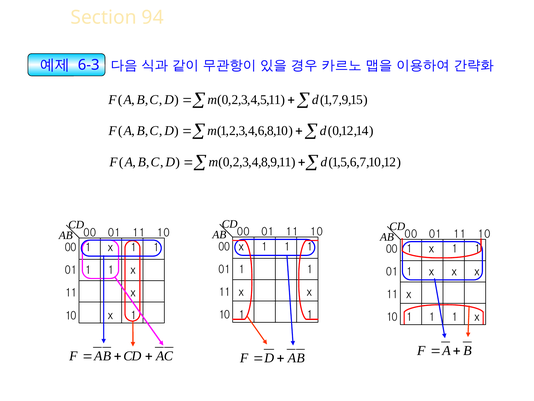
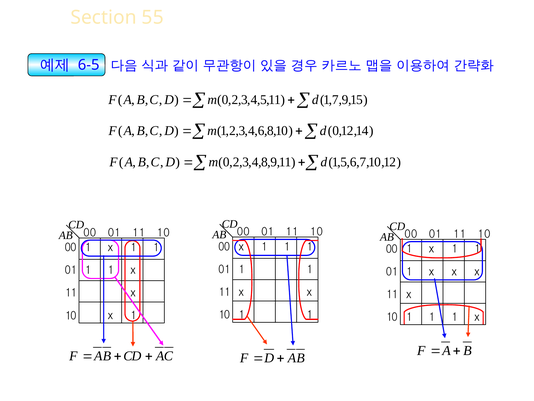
94: 94 -> 55 (153, 17)
6-3: 6-3 -> 6-5 (89, 65)
